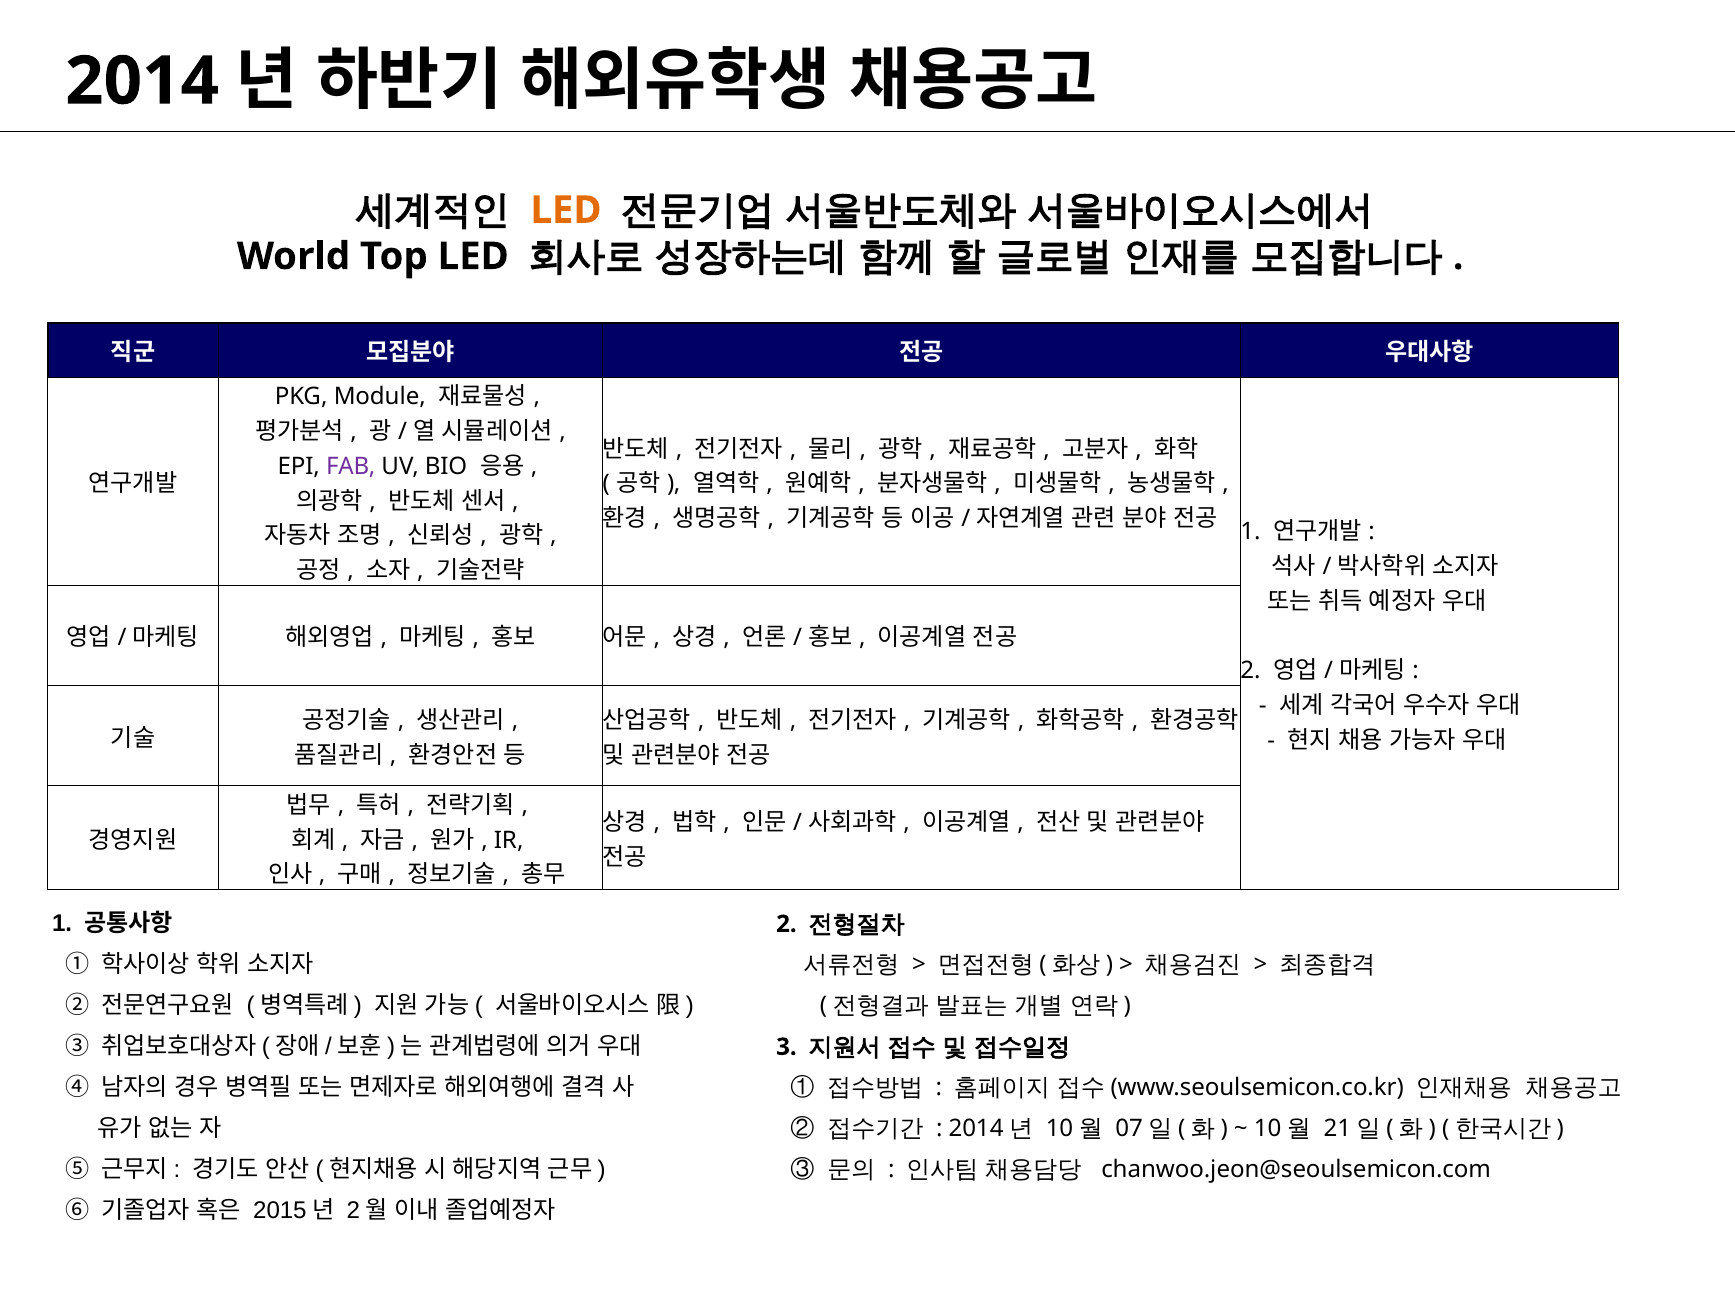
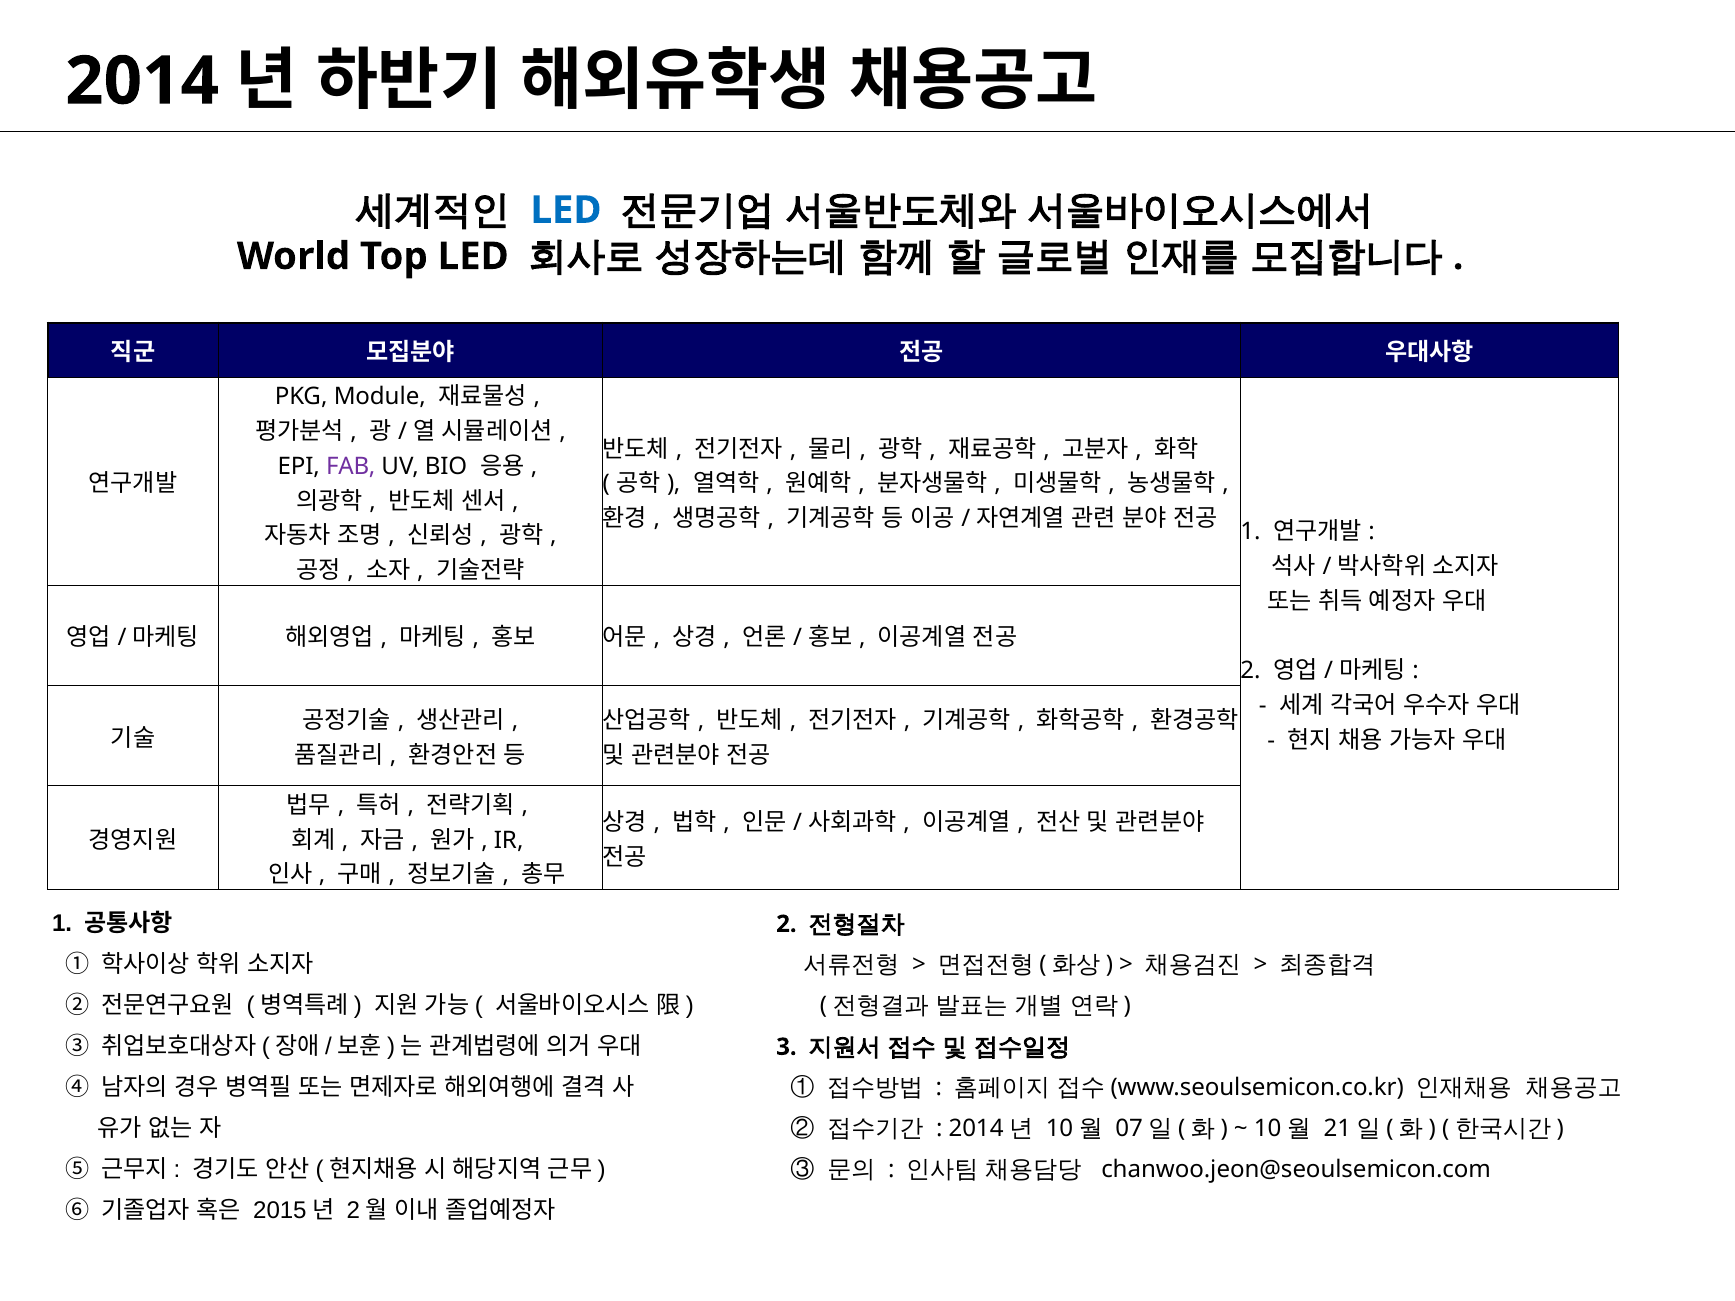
LED colour: orange -> blue (566, 210)
